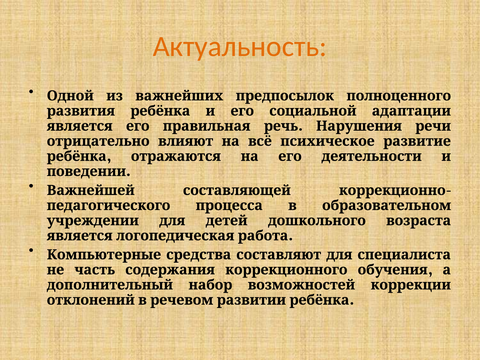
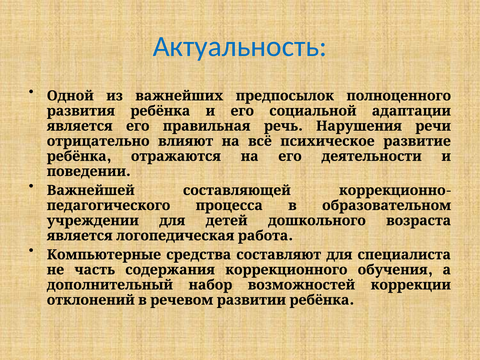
Актуальность colour: orange -> blue (240, 46)
